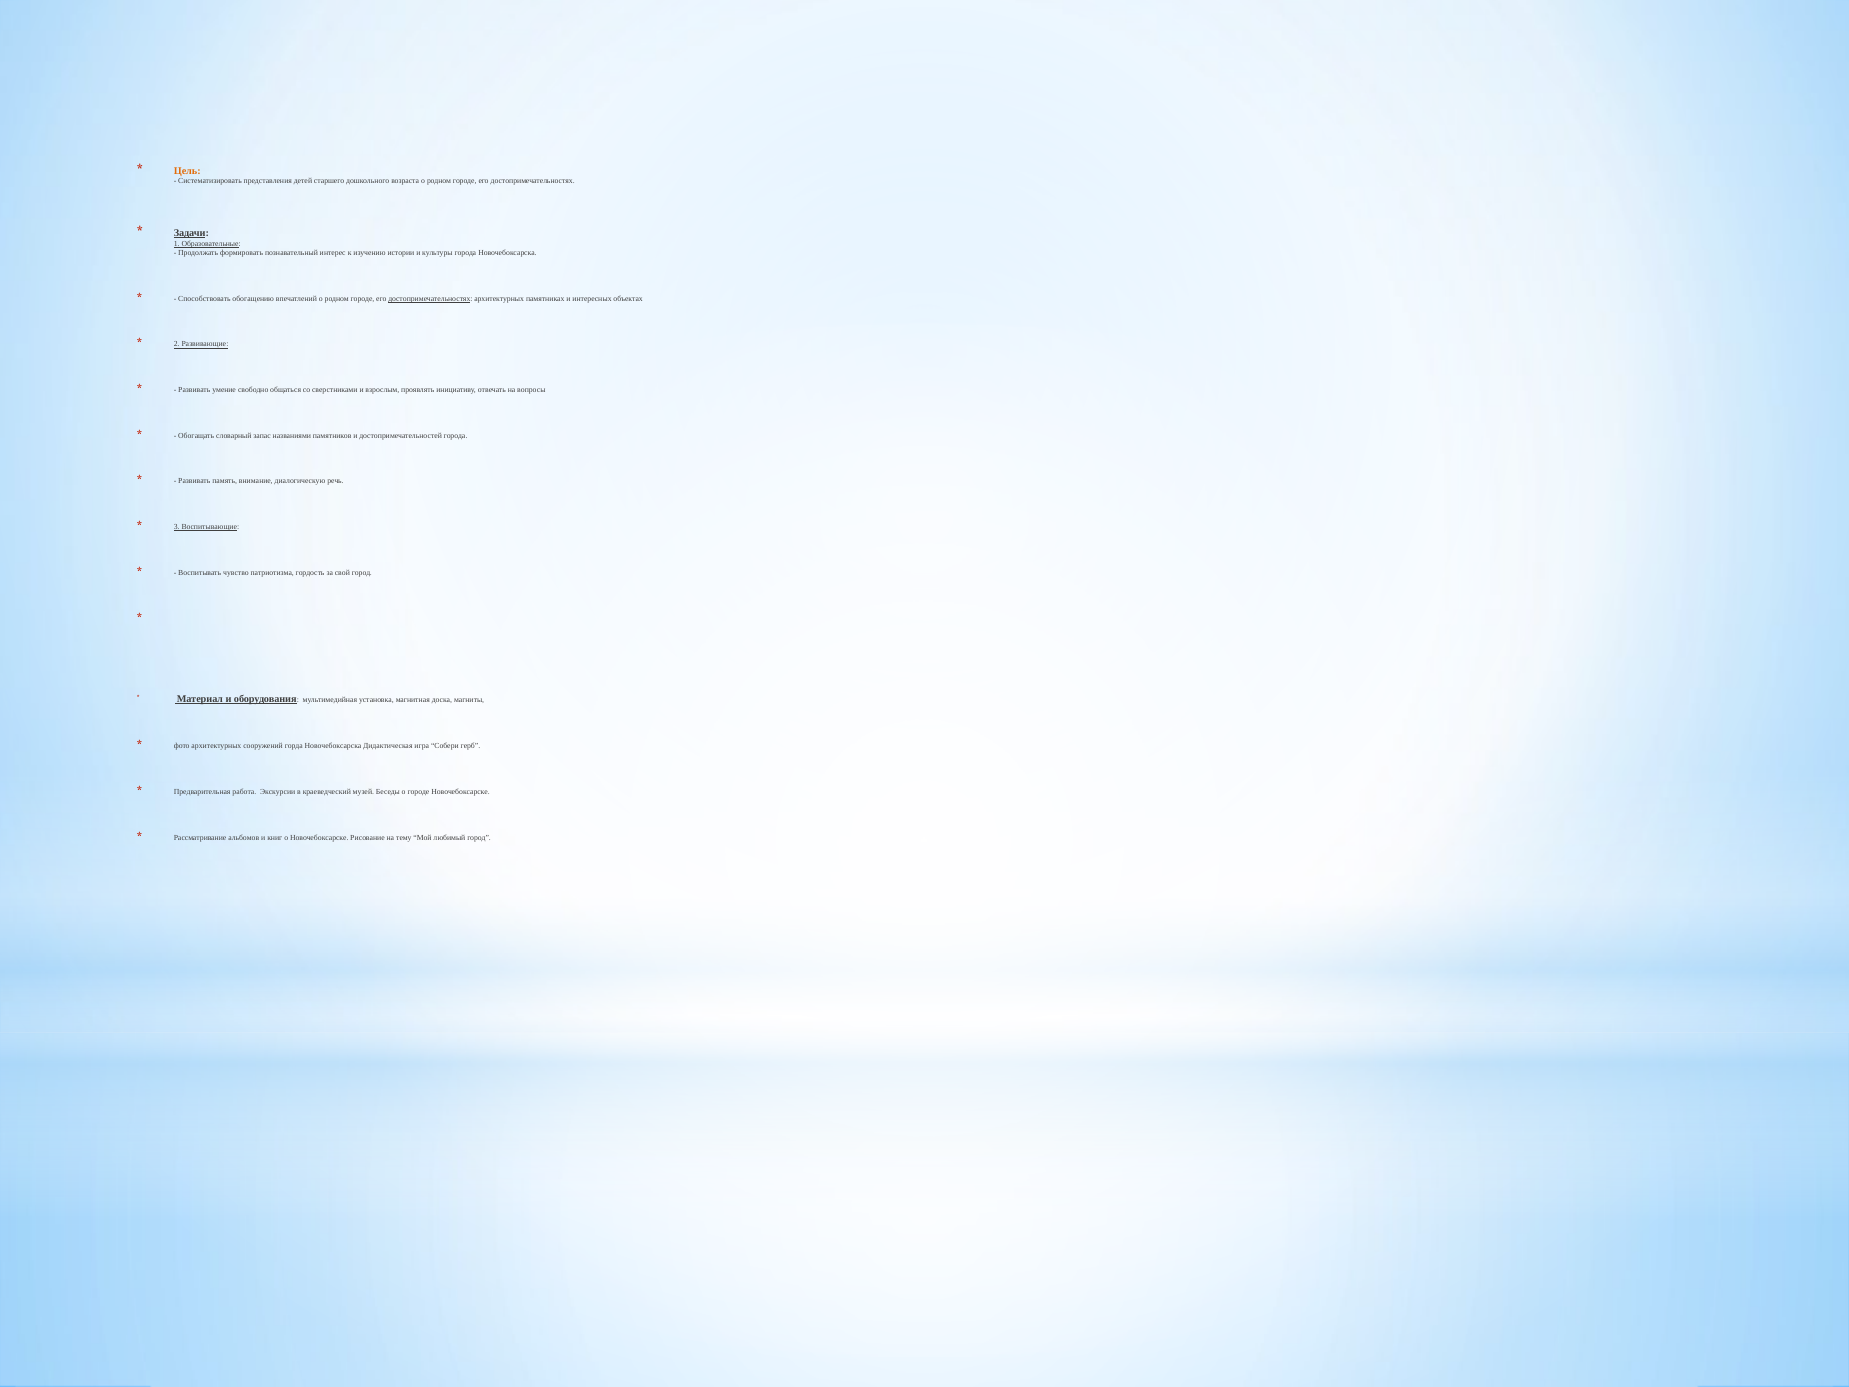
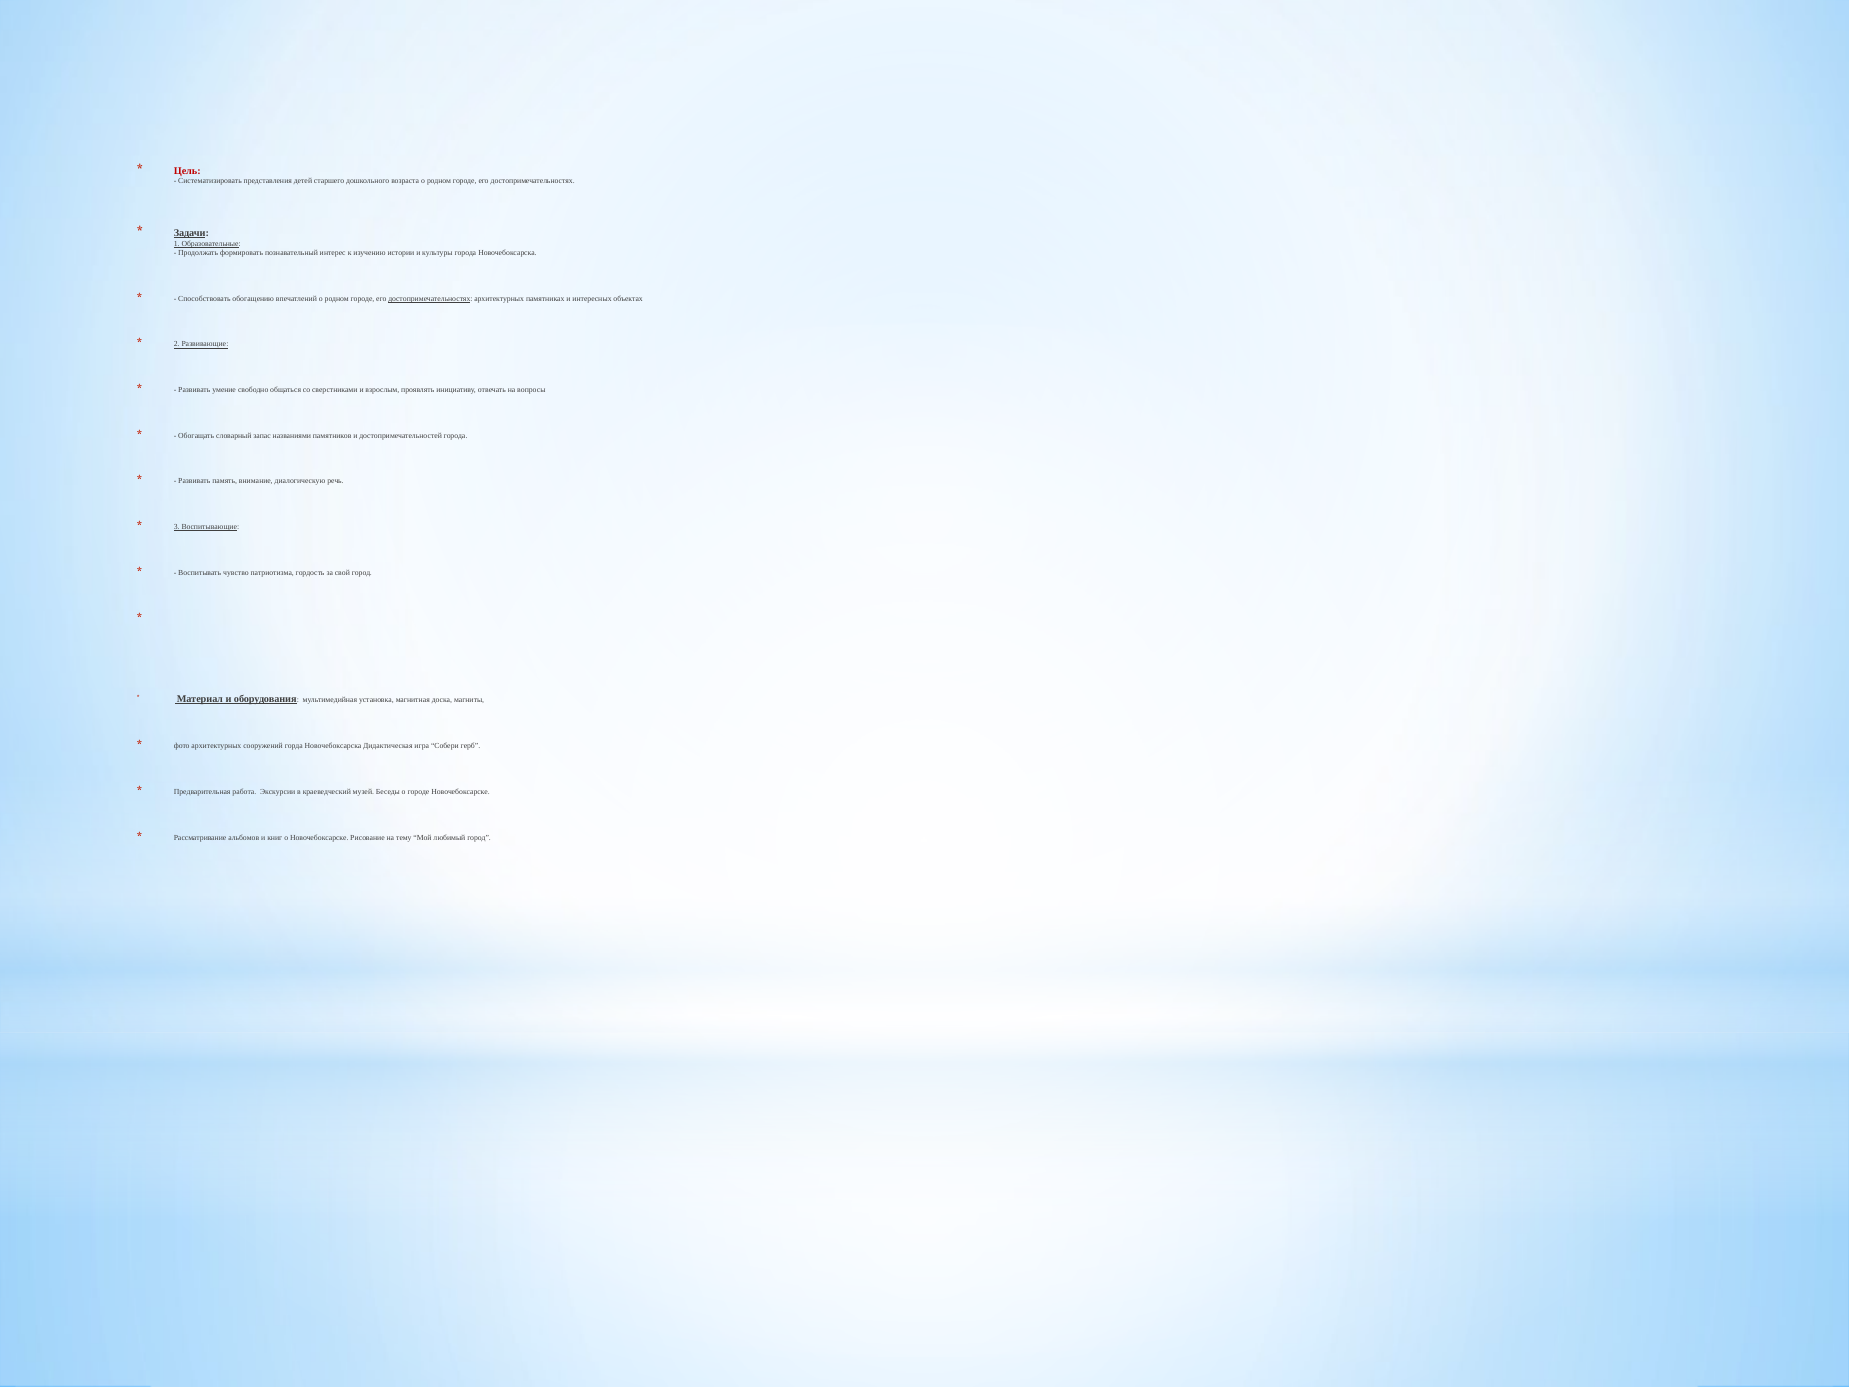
Цель colour: orange -> red (187, 171)
